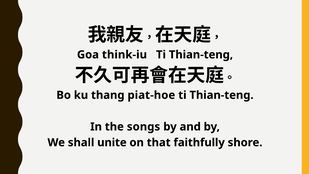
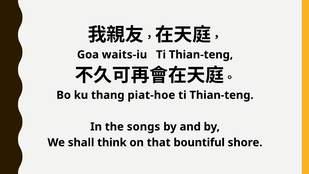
think-iu: think-iu -> waits-iu (124, 55)
unite: unite -> think (112, 142)
faithfully: faithfully -> bountiful (199, 142)
